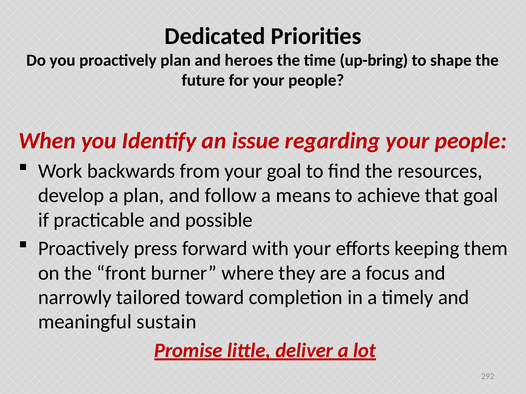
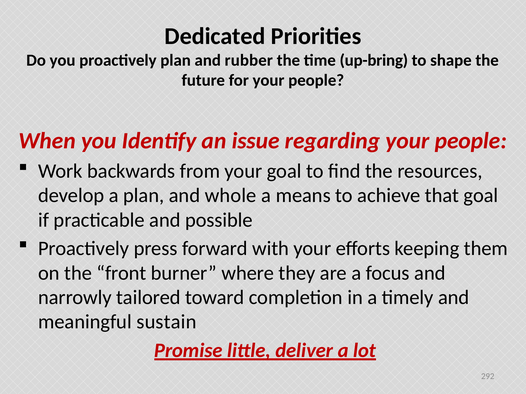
heroes: heroes -> rubber (249, 60)
follow: follow -> whole (231, 196)
